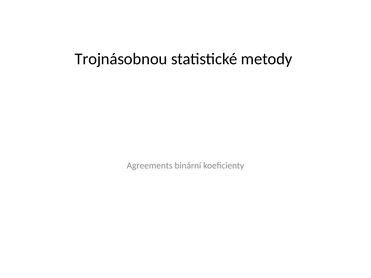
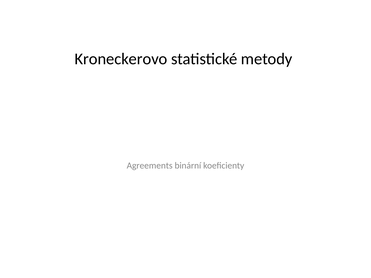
Trojnásobnou: Trojnásobnou -> Kroneckerovo (121, 59)
